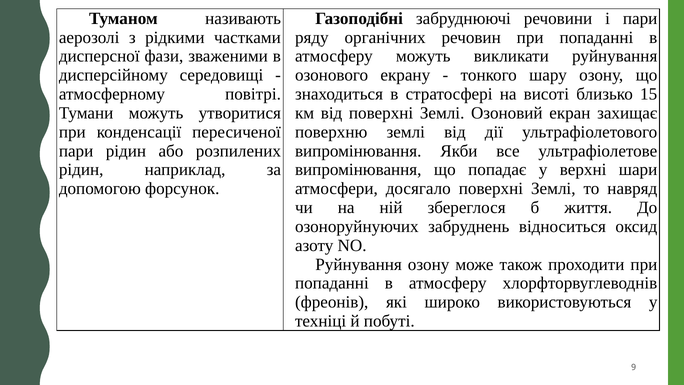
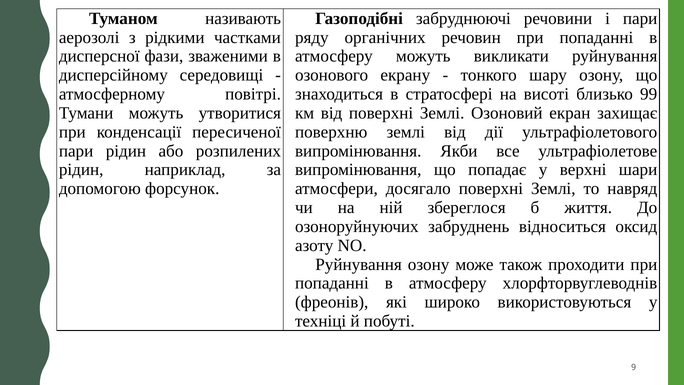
15: 15 -> 99 (649, 94)
